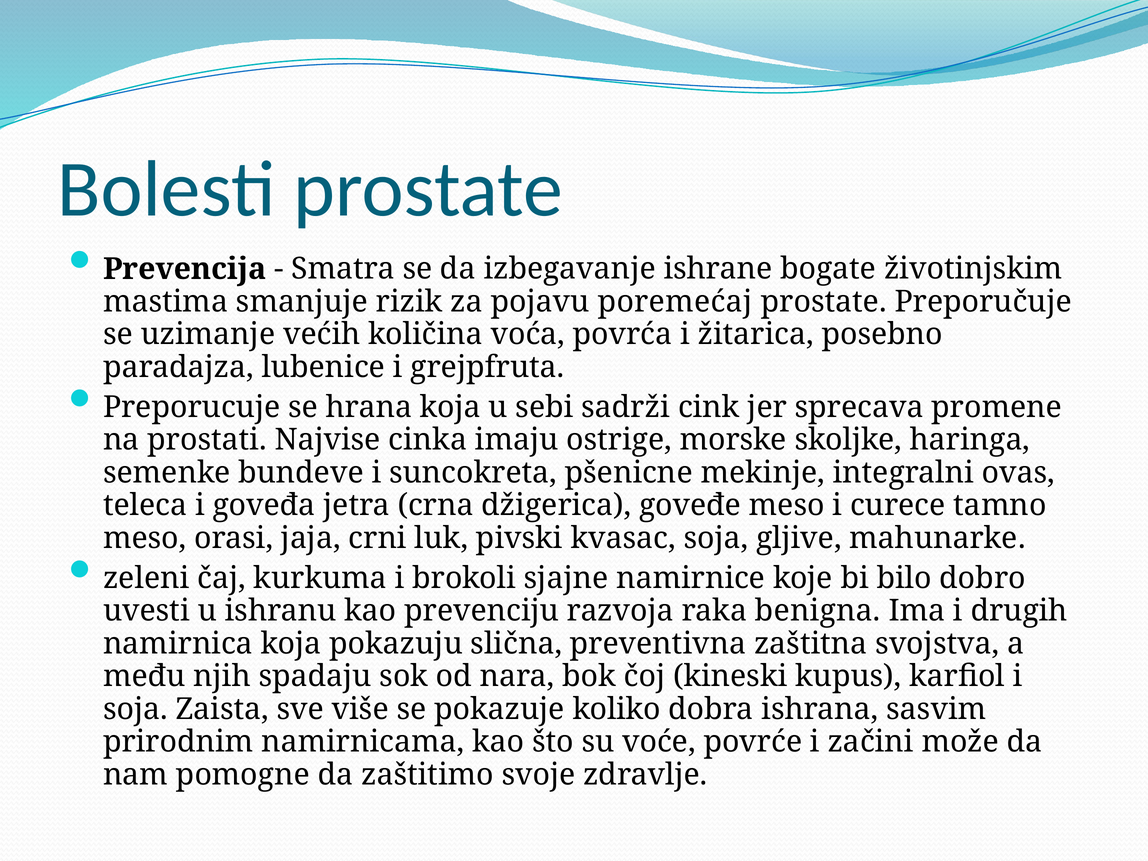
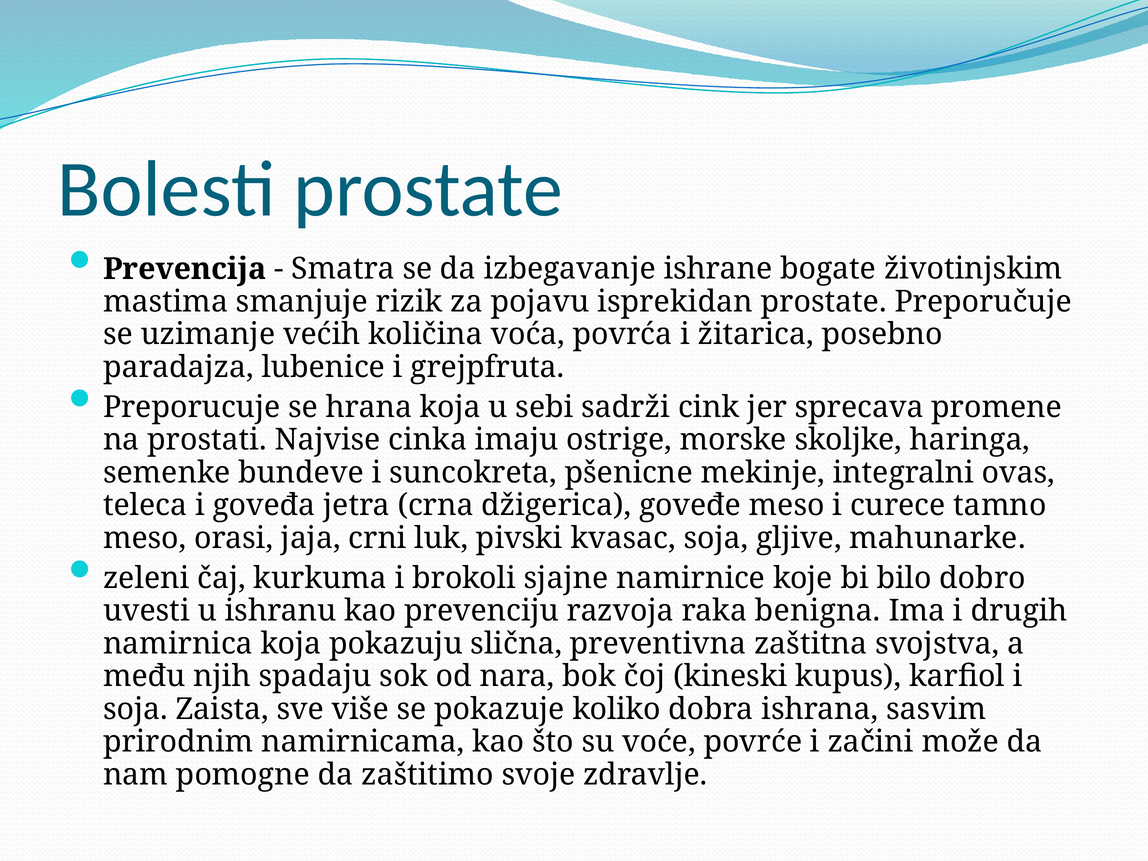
poremećaj: poremećaj -> isprekidan (675, 302)
